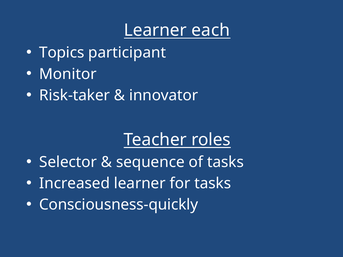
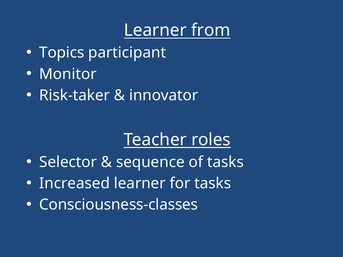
each: each -> from (211, 30)
Consciousness-quickly: Consciousness-quickly -> Consciousness-classes (119, 205)
